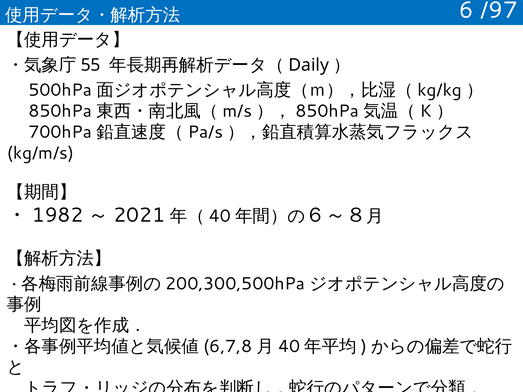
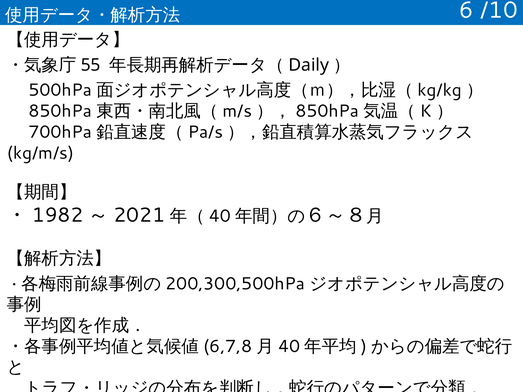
/97: /97 -> /10 (499, 10)
